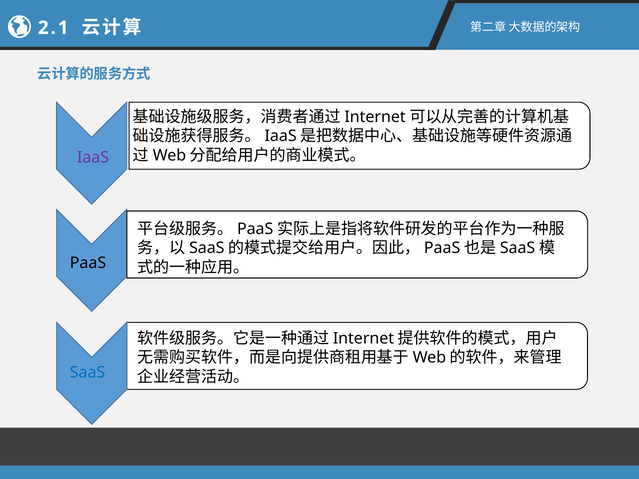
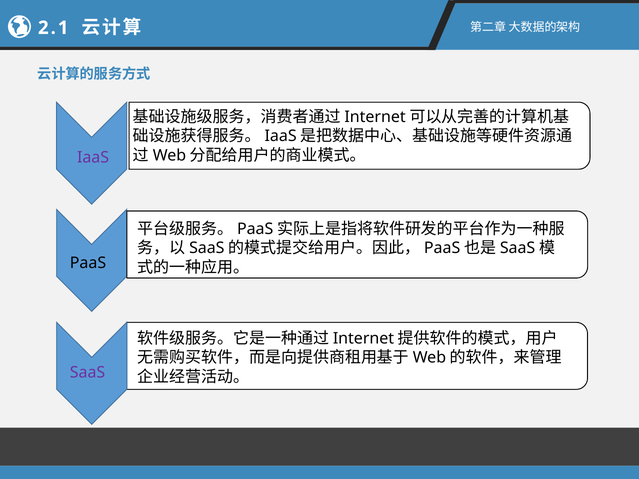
SaaS colour: blue -> purple (88, 373)
